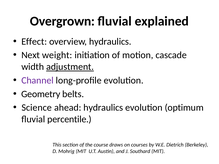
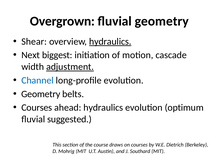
fluvial explained: explained -> geometry (162, 21)
Effect: Effect -> Shear (34, 42)
hydraulics underline: none -> present (110, 42)
weight: weight -> biggest (57, 55)
Channel colour: purple -> blue (37, 81)
Science: Science -> Courses (37, 108)
percentile: percentile -> suggested (69, 119)
